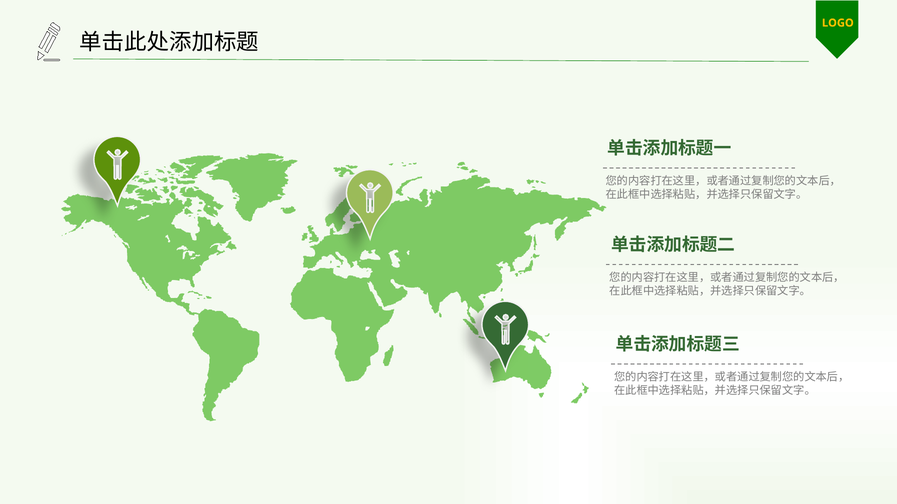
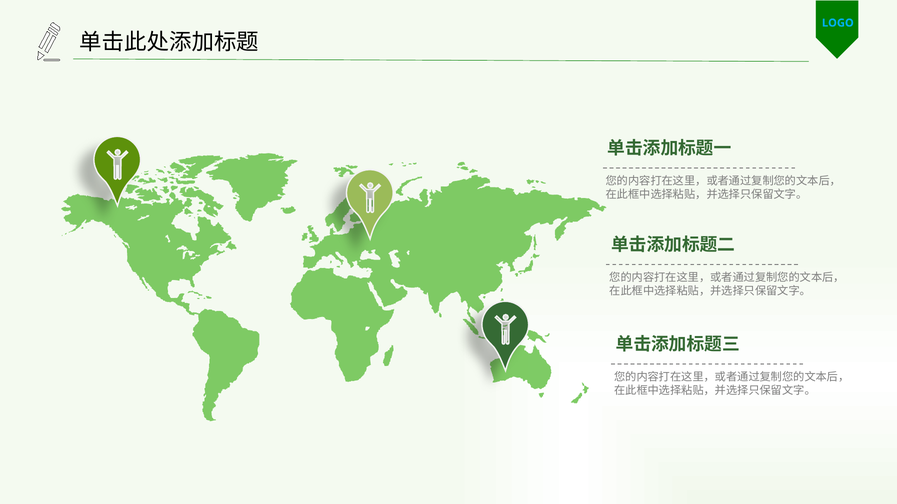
LOGO colour: yellow -> light blue (838, 23)
